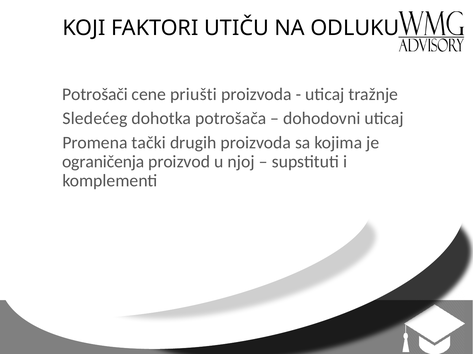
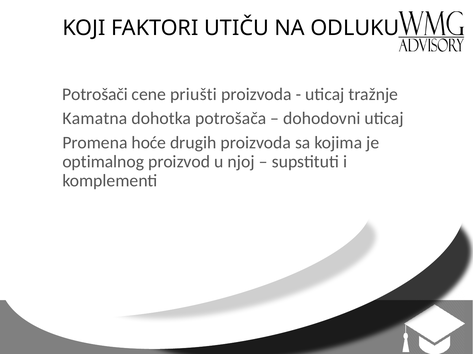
Sledećeg: Sledećeg -> Kamatna (95, 119)
tački: tački -> hoće (149, 143)
ograničenja: ograničenja -> optimalnog (103, 162)
